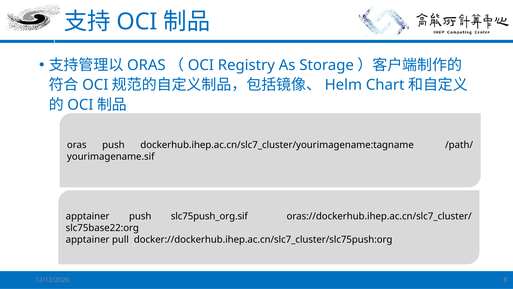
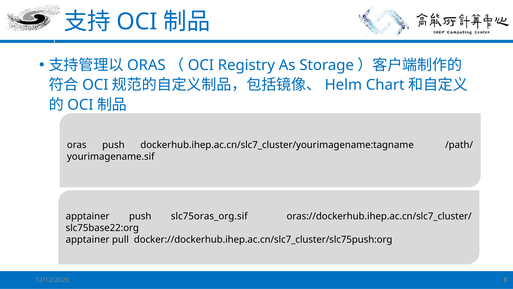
slc75push_org.sif: slc75push_org.sif -> slc75oras_org.sif (209, 216)
